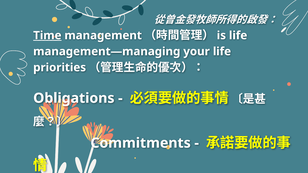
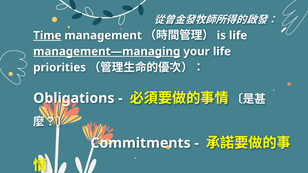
management—managing underline: none -> present (107, 52)
